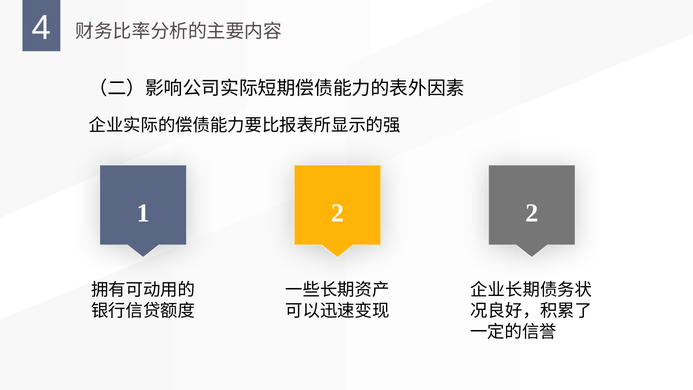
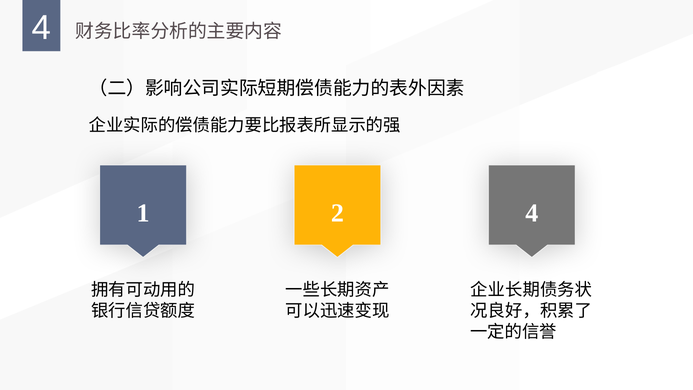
2 2: 2 -> 4 (532, 213)
